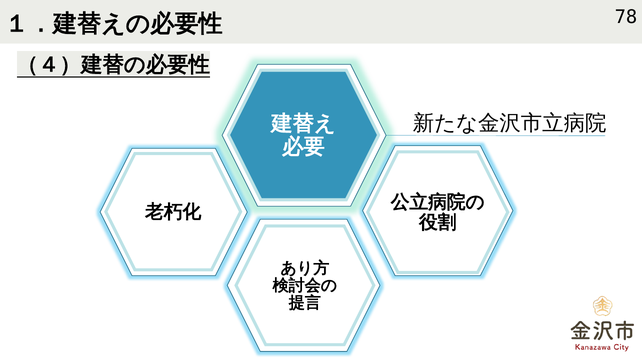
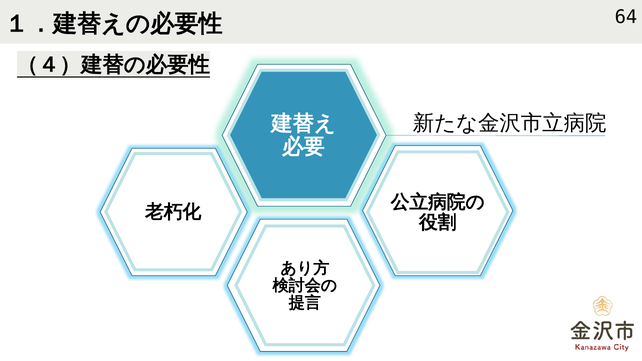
78: 78 -> 64 (626, 17)
